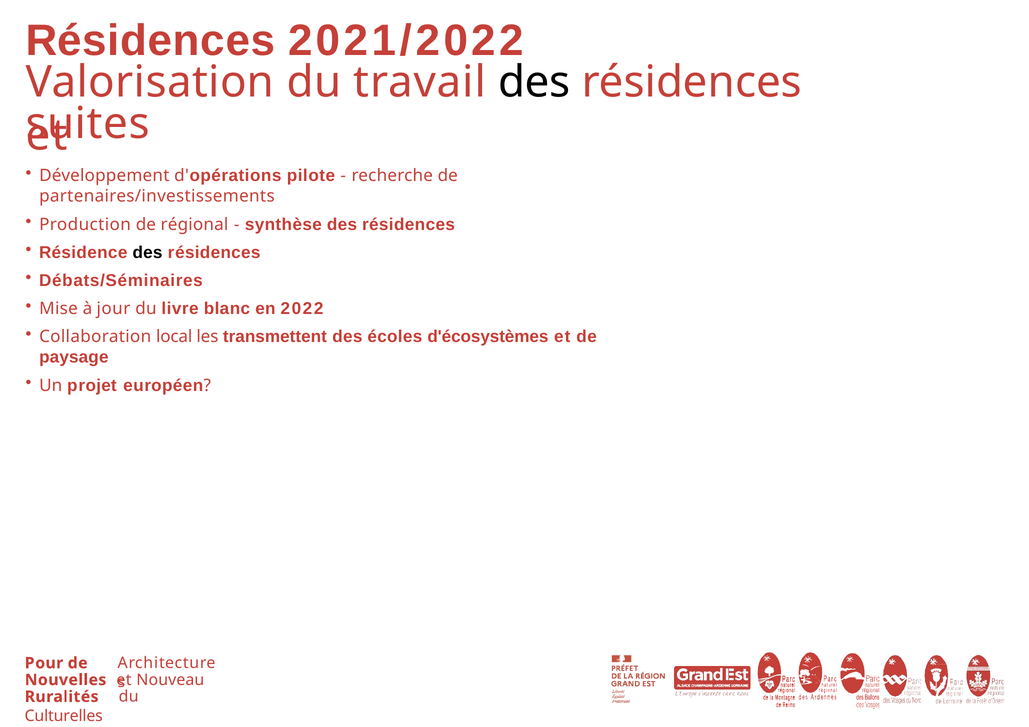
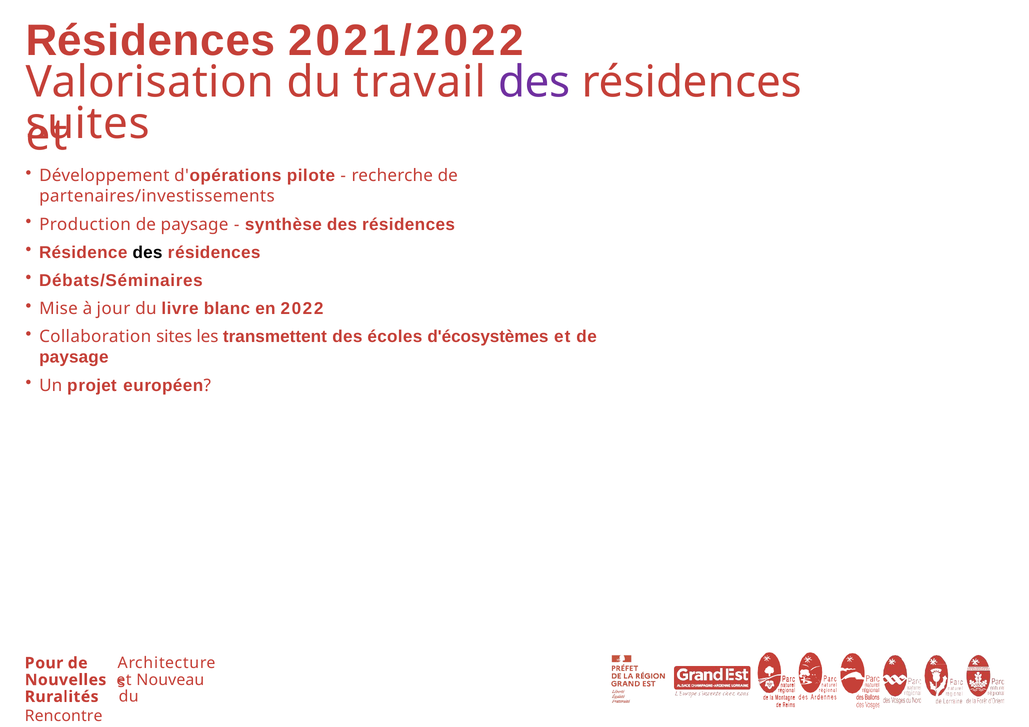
des colour: black -> purple (534, 82)
Production de régional: régional -> paysage (195, 225)
local: local -> sites (174, 337)
Culturelles: Culturelles -> Rencontre (64, 716)
